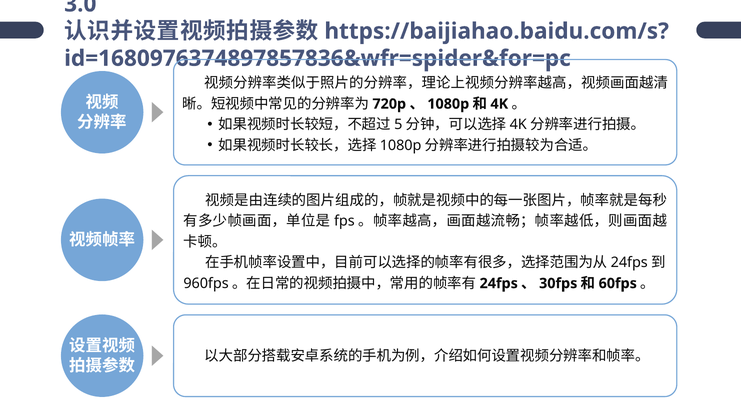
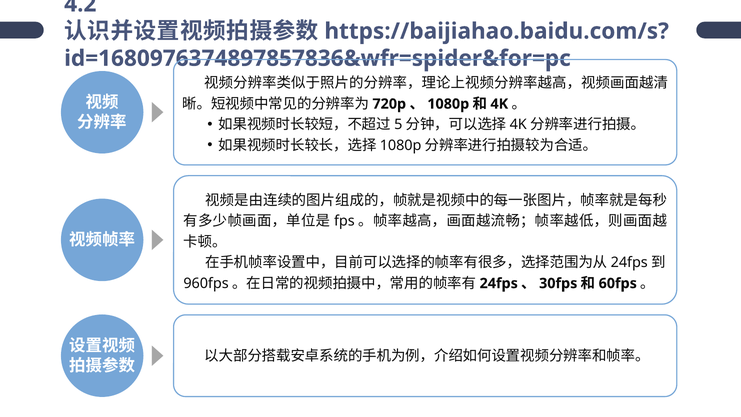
3.0: 3.0 -> 4.2 (80, 4)
